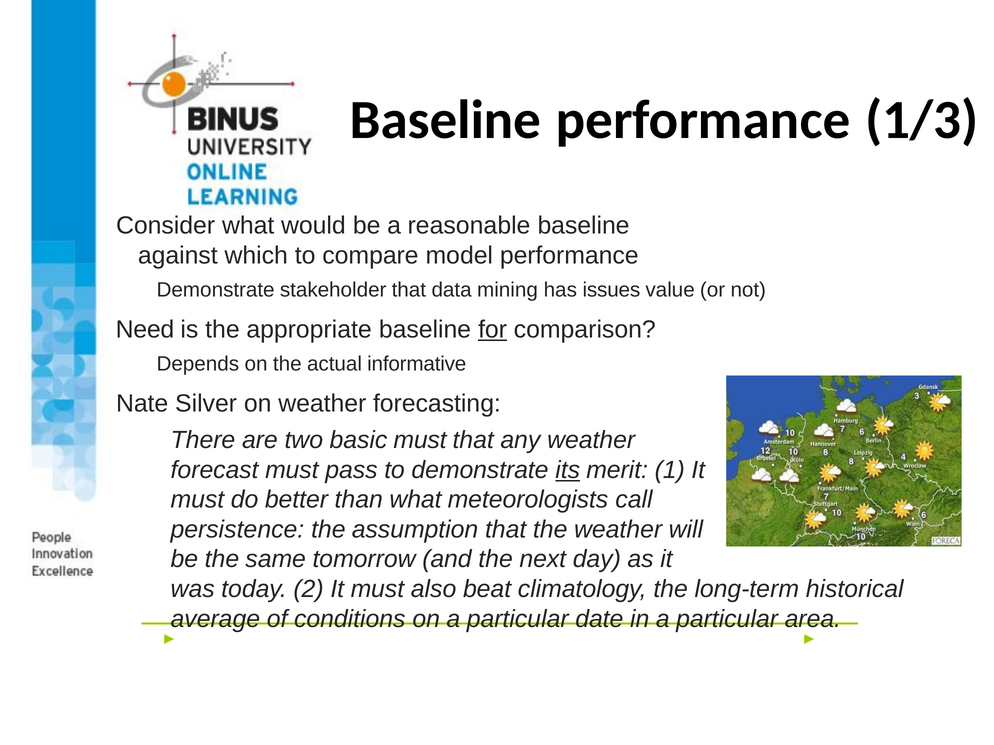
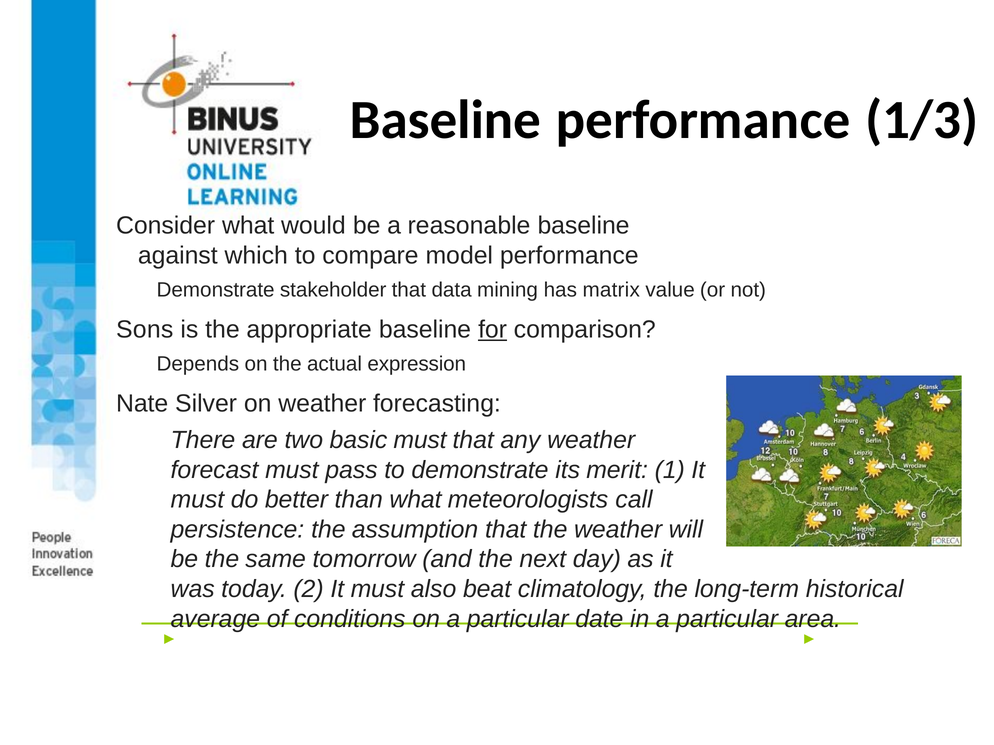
issues: issues -> matrix (611, 290)
Need: Need -> Sons (145, 330)
informative: informative -> expression (417, 364)
its underline: present -> none (568, 470)
